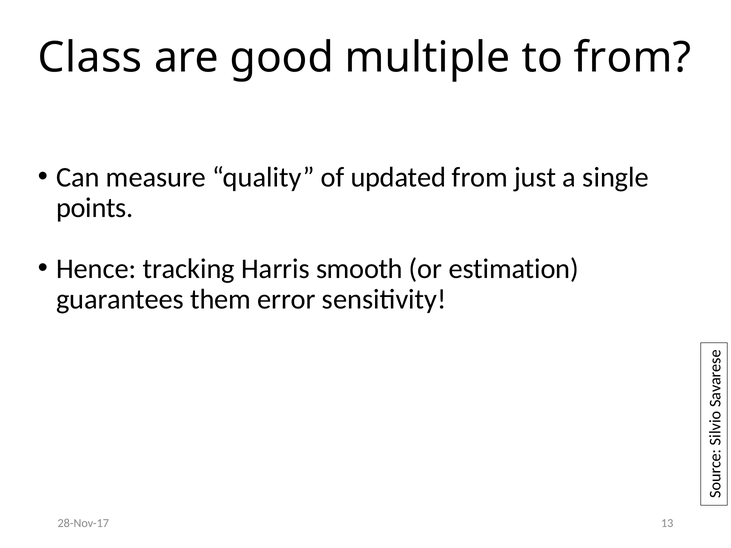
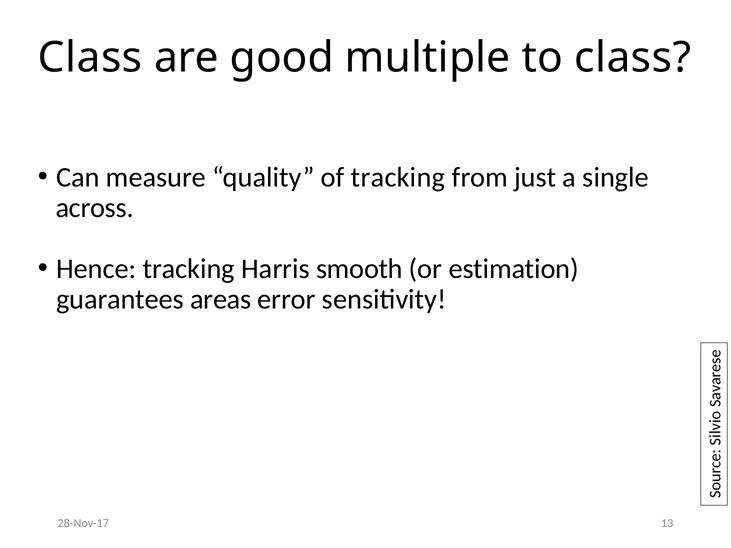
to from: from -> class (633, 58)
of updated: updated -> tracking (398, 177)
points: points -> across (95, 208)
them: them -> areas (221, 300)
